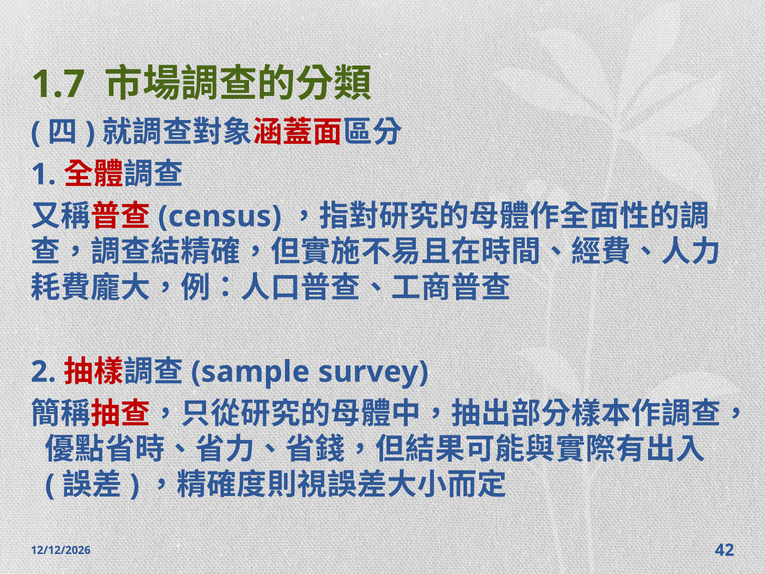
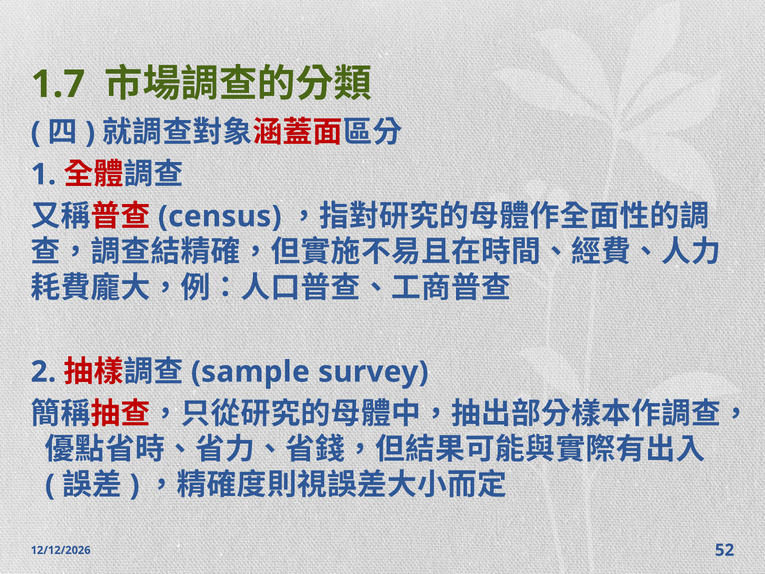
42: 42 -> 52 (725, 550)
